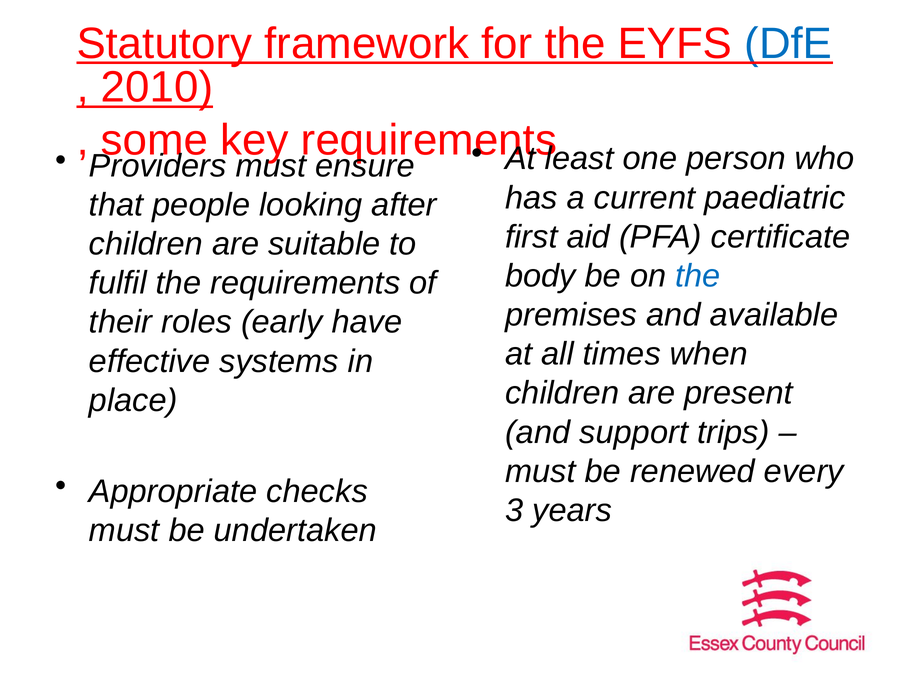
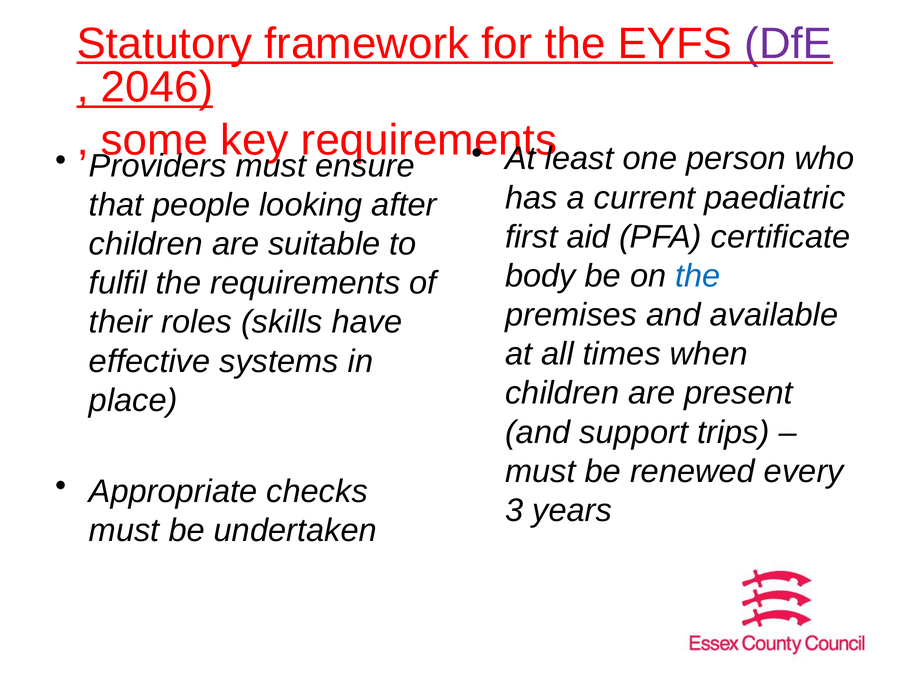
DfE colour: blue -> purple (788, 44)
2010: 2010 -> 2046 (157, 87)
early: early -> skills (282, 322)
